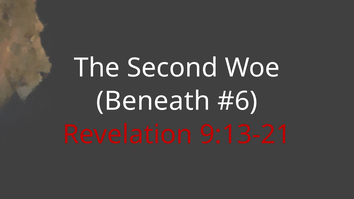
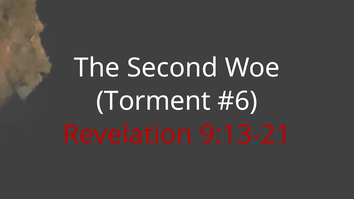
Beneath: Beneath -> Torment (153, 101)
